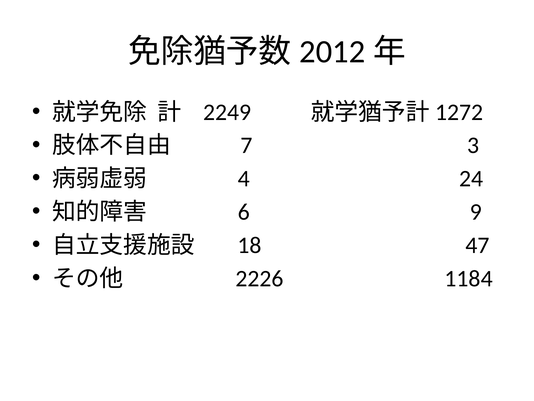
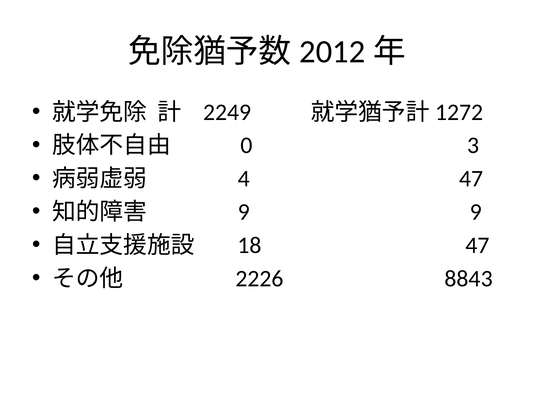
7: 7 -> 0 (246, 145)
4 24: 24 -> 47 (471, 178)
6: 6 -> 9 (244, 212)
1184: 1184 -> 8843 (469, 278)
